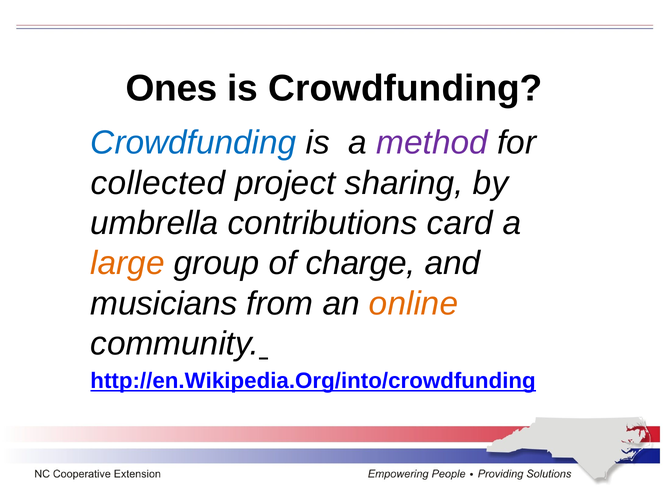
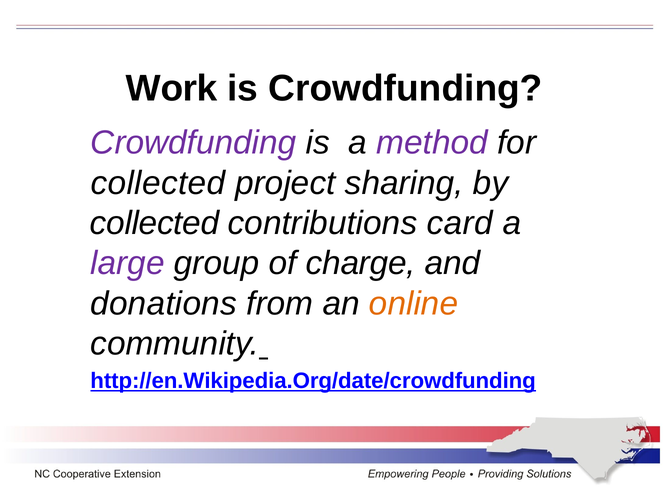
Ones: Ones -> Work (172, 88)
Crowdfunding colour: blue -> purple (193, 143)
umbrella: umbrella -> collected (155, 223)
large colour: orange -> purple (128, 263)
musicians: musicians -> donations (164, 303)
http://en.Wikipedia.Org/into/crowdfunding: http://en.Wikipedia.Org/into/crowdfunding -> http://en.Wikipedia.Org/date/crowdfunding (313, 381)
